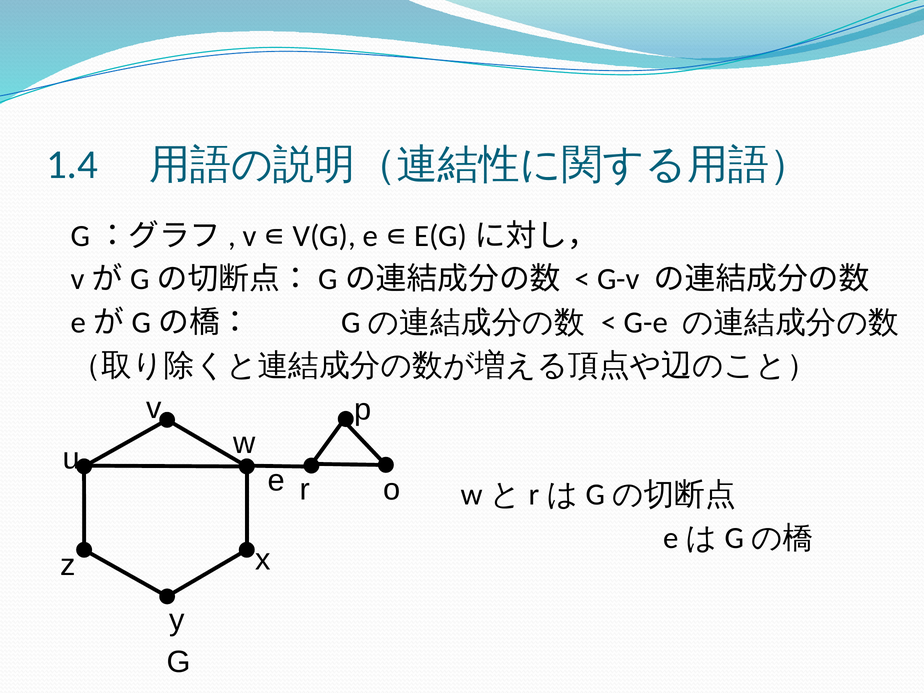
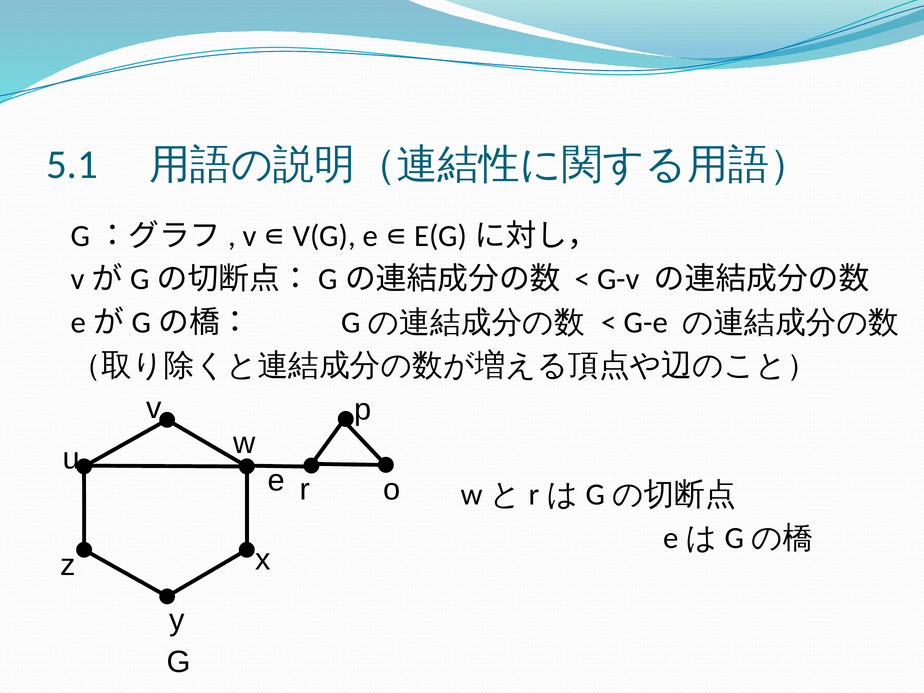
1.4: 1.4 -> 5.1 (72, 165)
